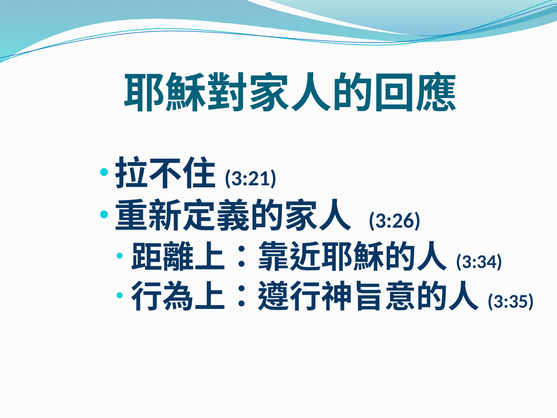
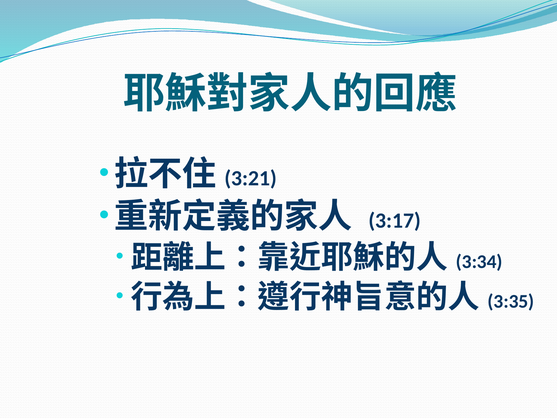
3:26: 3:26 -> 3:17 (395, 221)
